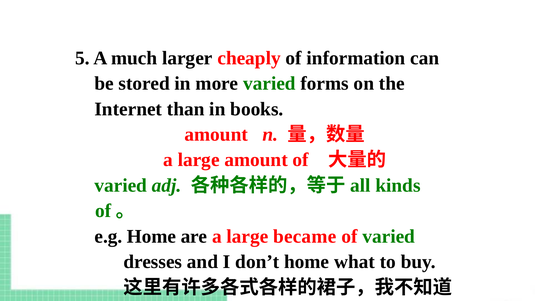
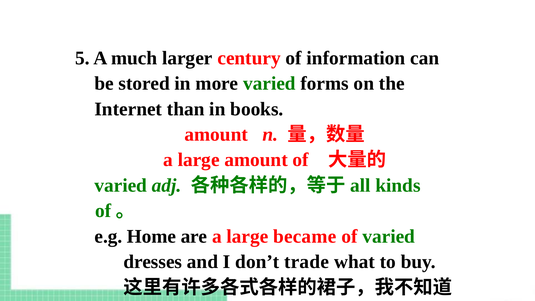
cheaply: cheaply -> century (249, 58)
don’t home: home -> trade (307, 262)
